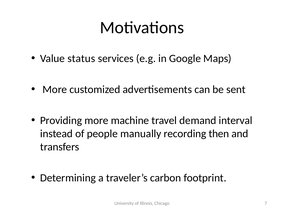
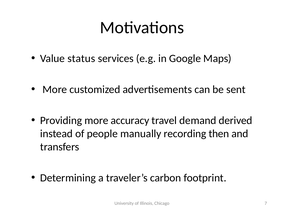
machine: machine -> accuracy (130, 120)
interval: interval -> derived (236, 120)
